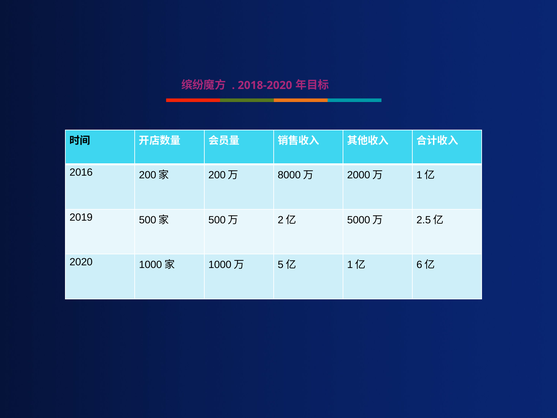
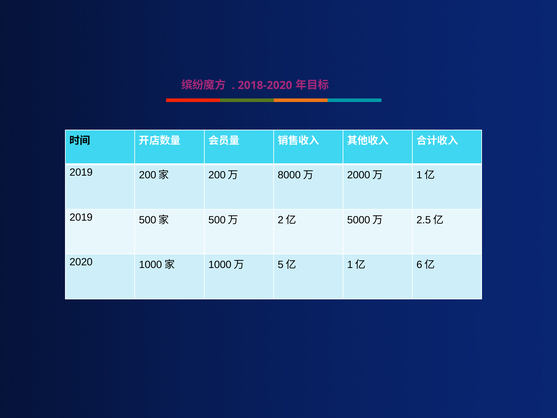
2016: 2016 -> 2019 (81, 172)
